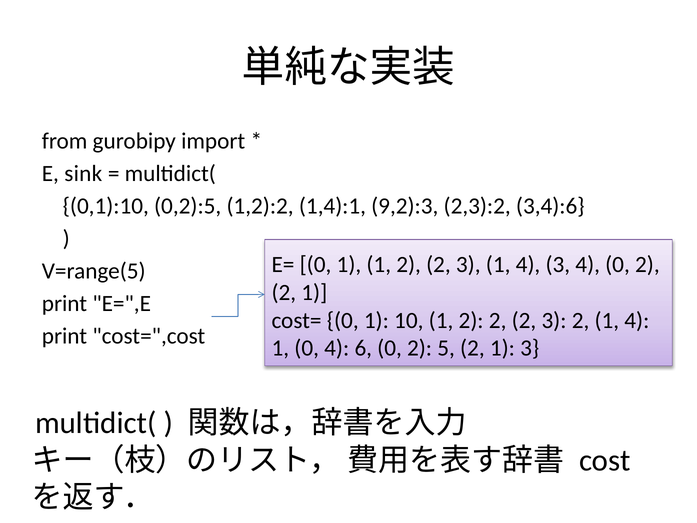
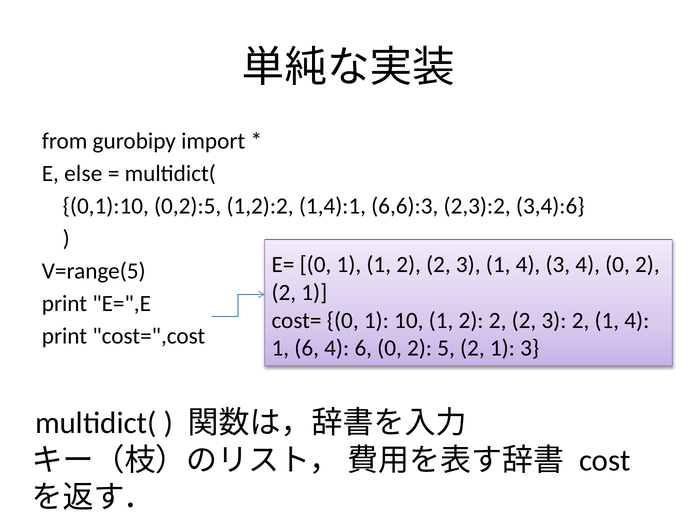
sink: sink -> else (83, 174)
9,2):3: 9,2):3 -> 6,6):3 (405, 206)
1 0: 0 -> 6 (307, 348)
